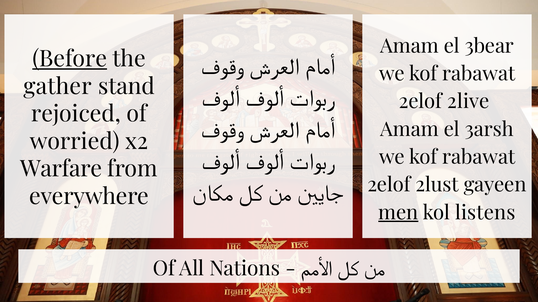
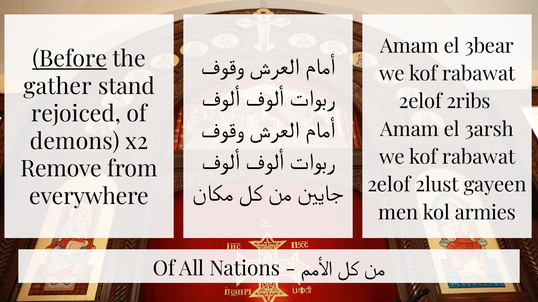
2live: 2live -> 2ribs (469, 102)
worried: worried -> demons (75, 142)
Warfare: Warfare -> Remove (61, 169)
men underline: present -> none (398, 213)
listens: listens -> armies (485, 213)
